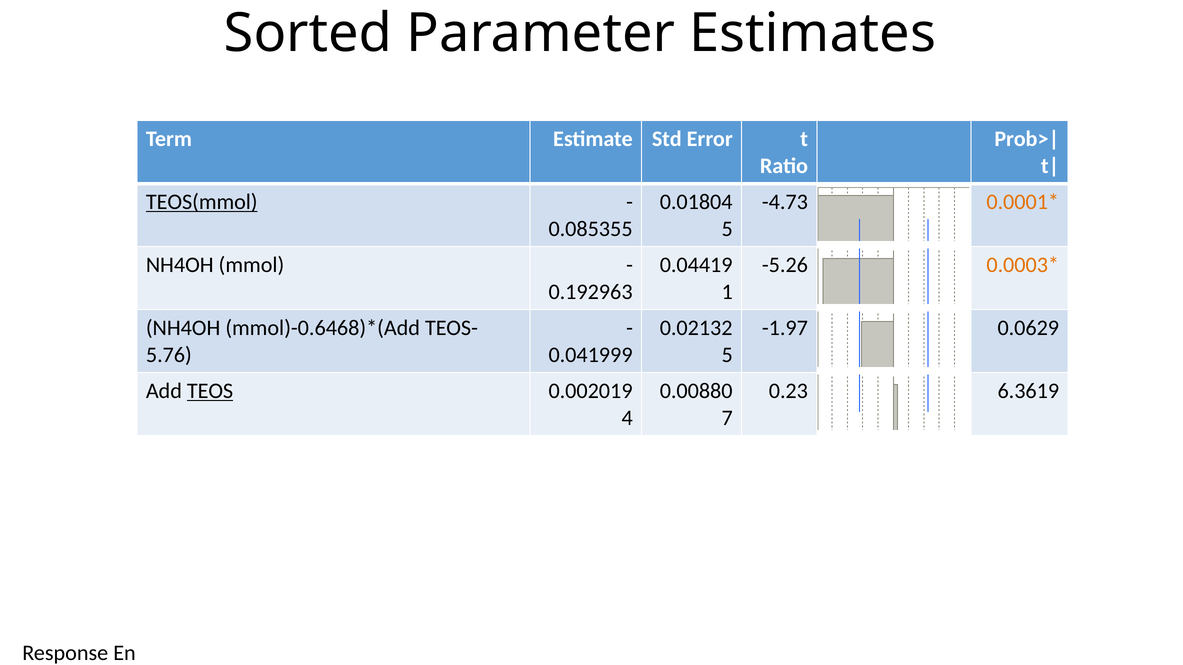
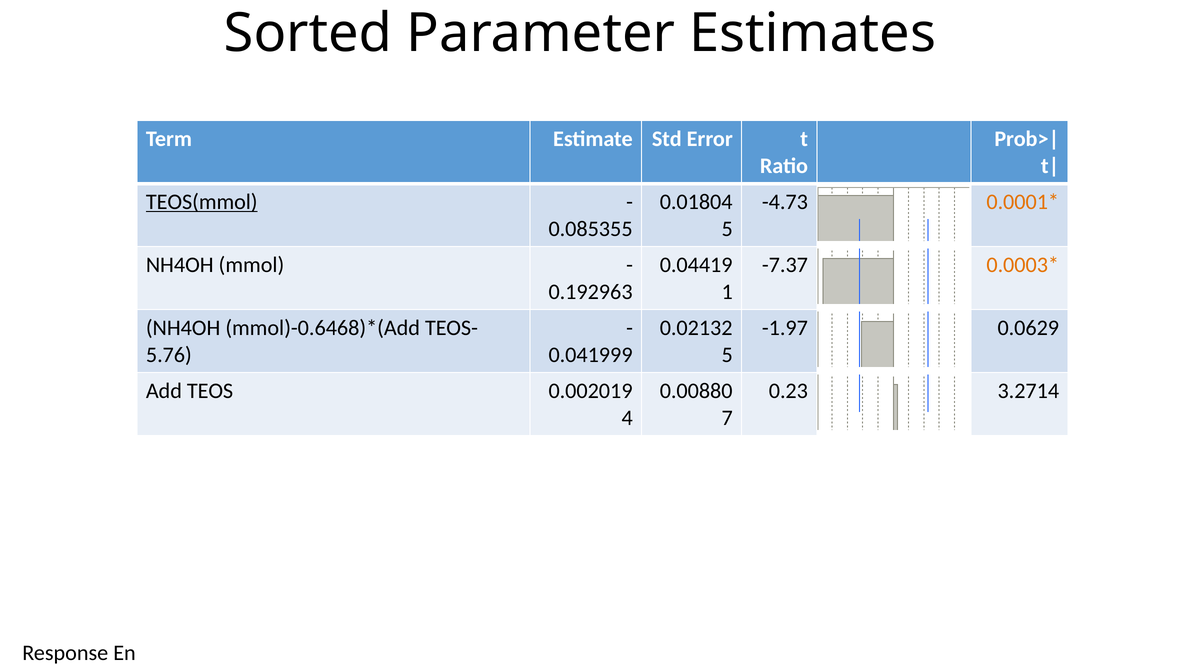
-5.26: -5.26 -> -7.37 (785, 265)
TEOS underline: present -> none (210, 391)
6.3619: 6.3619 -> 3.2714 (1028, 391)
